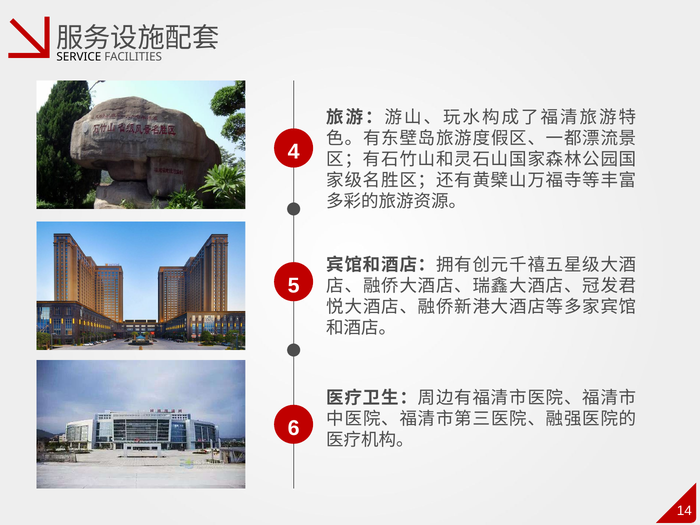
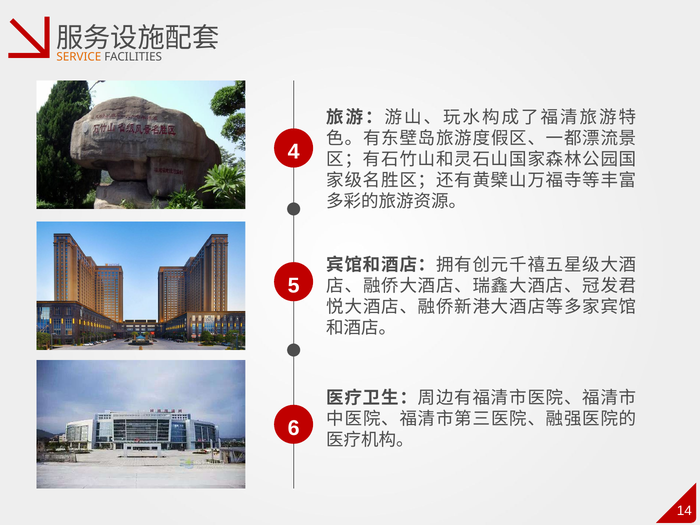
SERVICE colour: black -> orange (79, 57)
